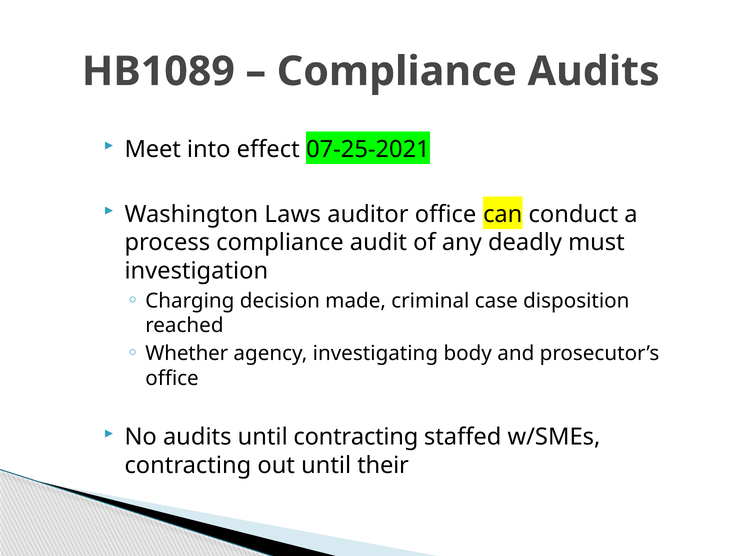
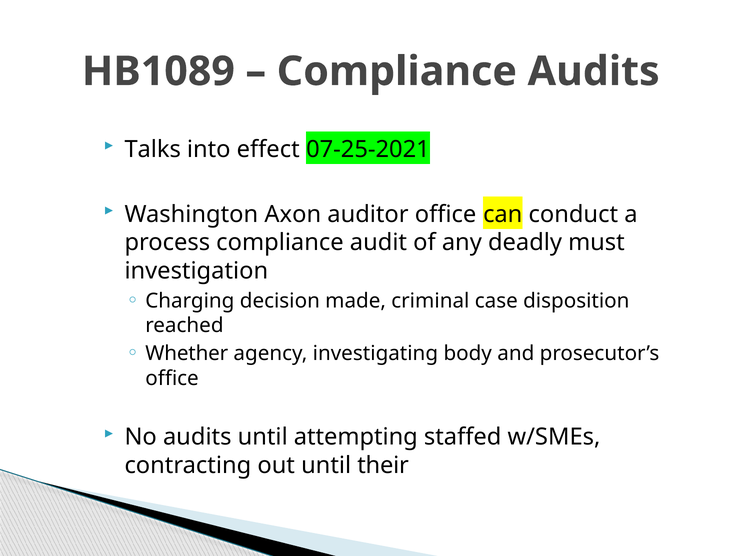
Meet: Meet -> Talks (153, 149)
Laws: Laws -> Axon (293, 214)
until contracting: contracting -> attempting (356, 438)
